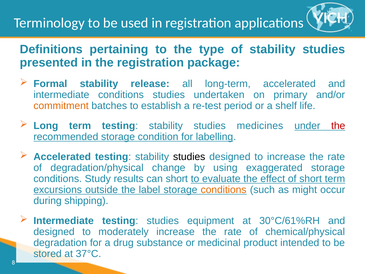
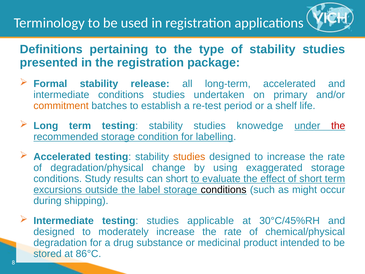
medicines: medicines -> knowedge (260, 126)
studies colour: black -> orange (189, 157)
conditions colour: orange -> black (224, 190)
equipment: equipment -> applicable (211, 221)
30°C/61%RH: 30°C/61%RH -> 30°C/45%RH (290, 221)
37°C: 37°C -> 86°C (88, 253)
